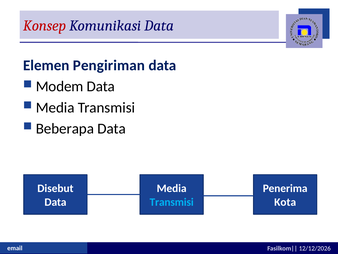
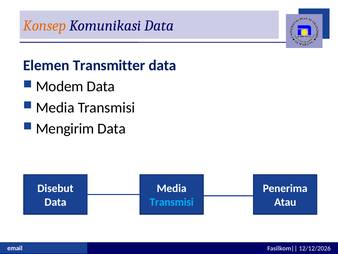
Konsep colour: red -> orange (45, 26)
Pengiriman: Pengiriman -> Transmitter (109, 65)
Beberapa: Beberapa -> Mengirim (65, 128)
Kota: Kota -> Atau (285, 202)
